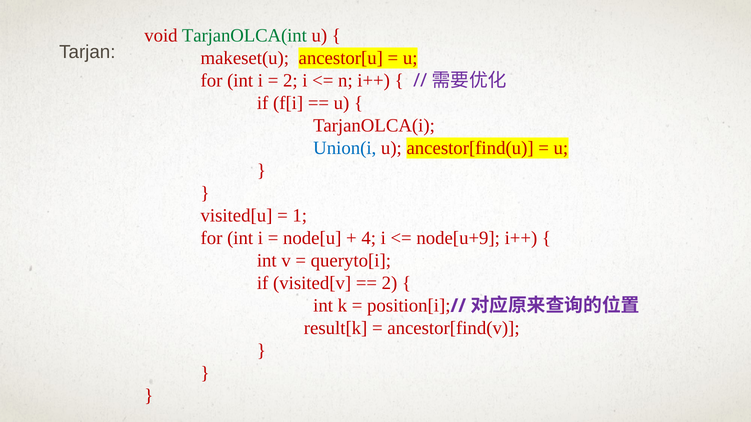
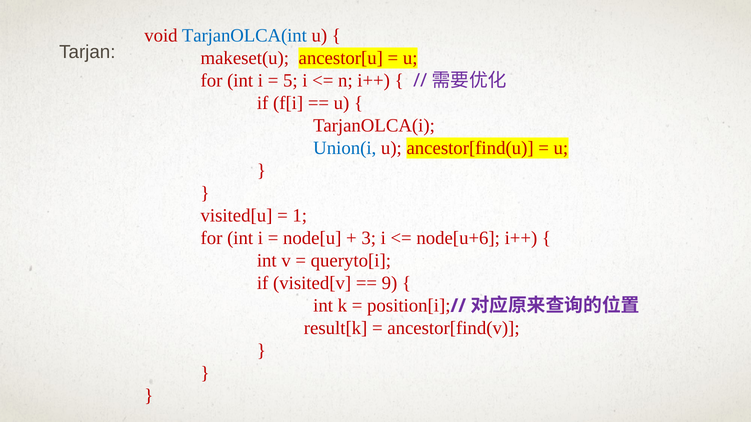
TarjanOLCA(int colour: green -> blue (244, 36)
2: 2 -> 5 (290, 81)
4: 4 -> 3 (369, 238)
node[u+9: node[u+9 -> node[u+6 (458, 238)
2: 2 -> 9 (390, 283)
